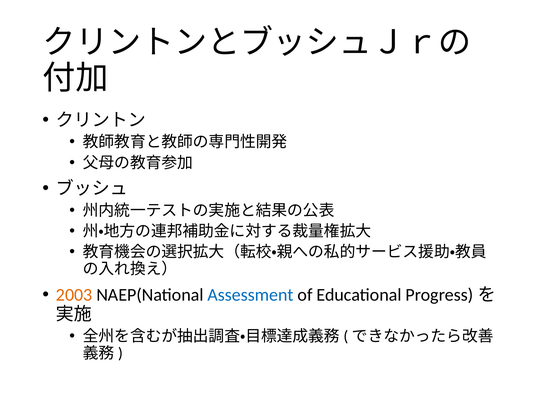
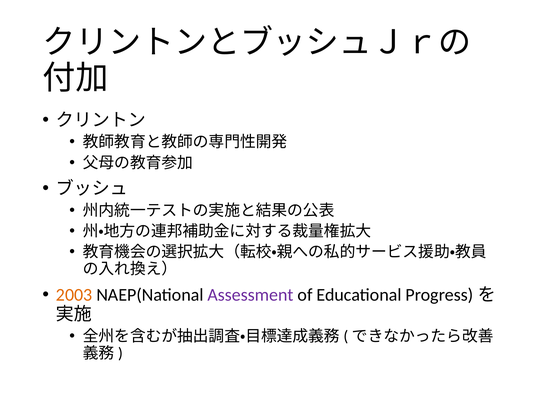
Assessment colour: blue -> purple (251, 294)
